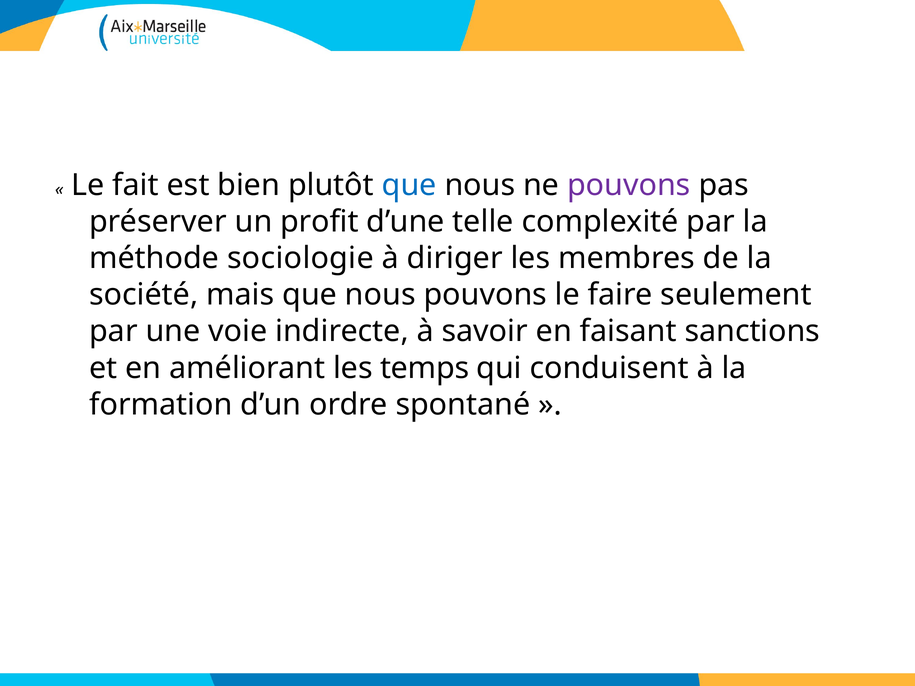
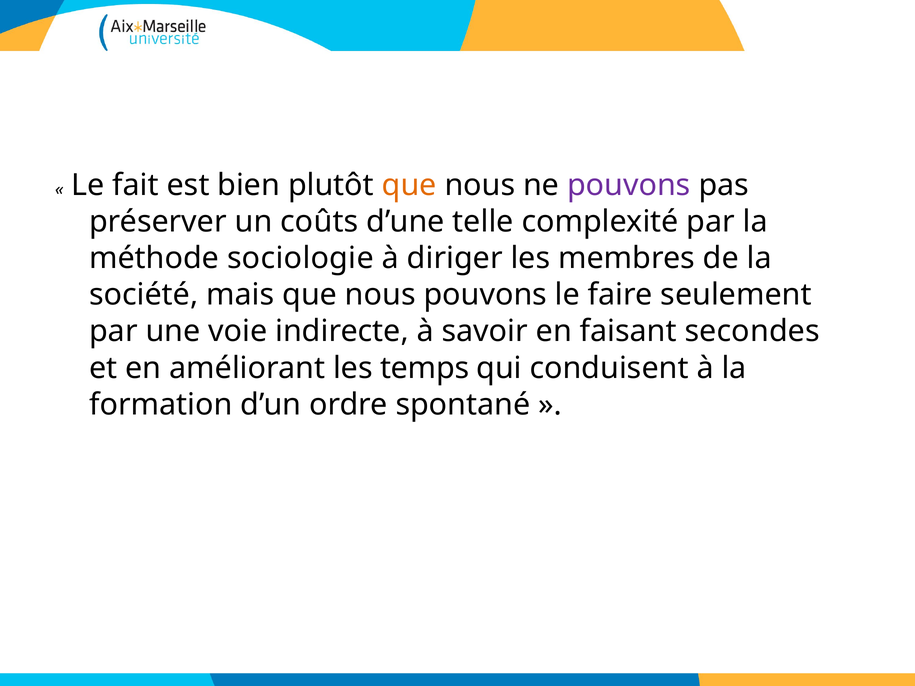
que colour: blue -> orange (409, 185)
profit: profit -> coûts (319, 222)
sanctions: sanctions -> secondes (752, 332)
